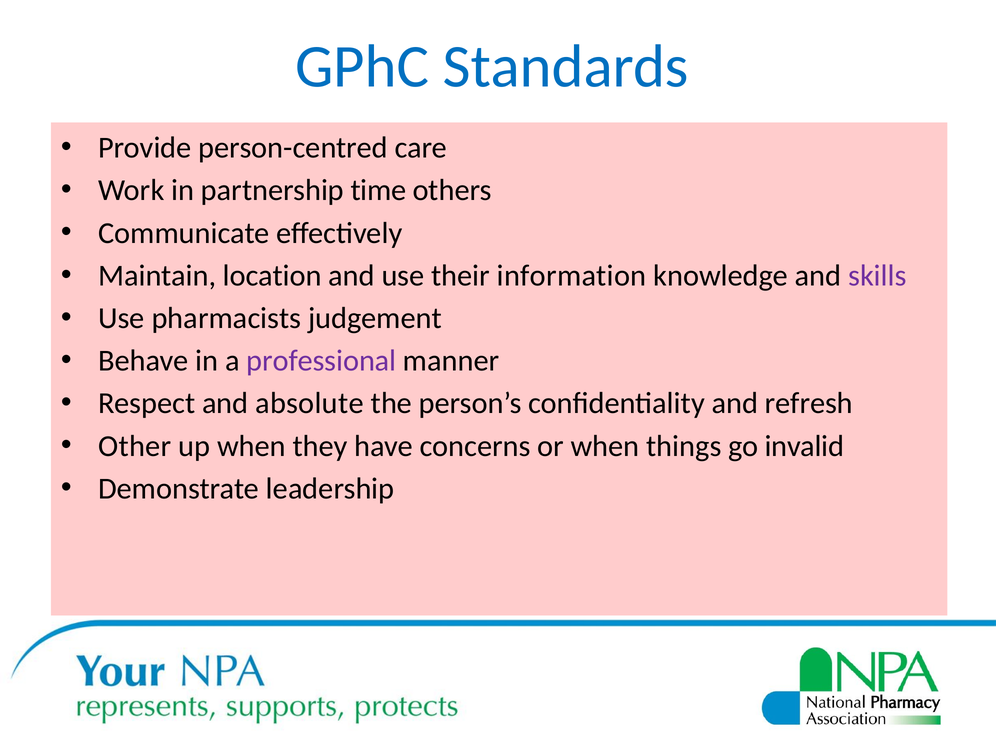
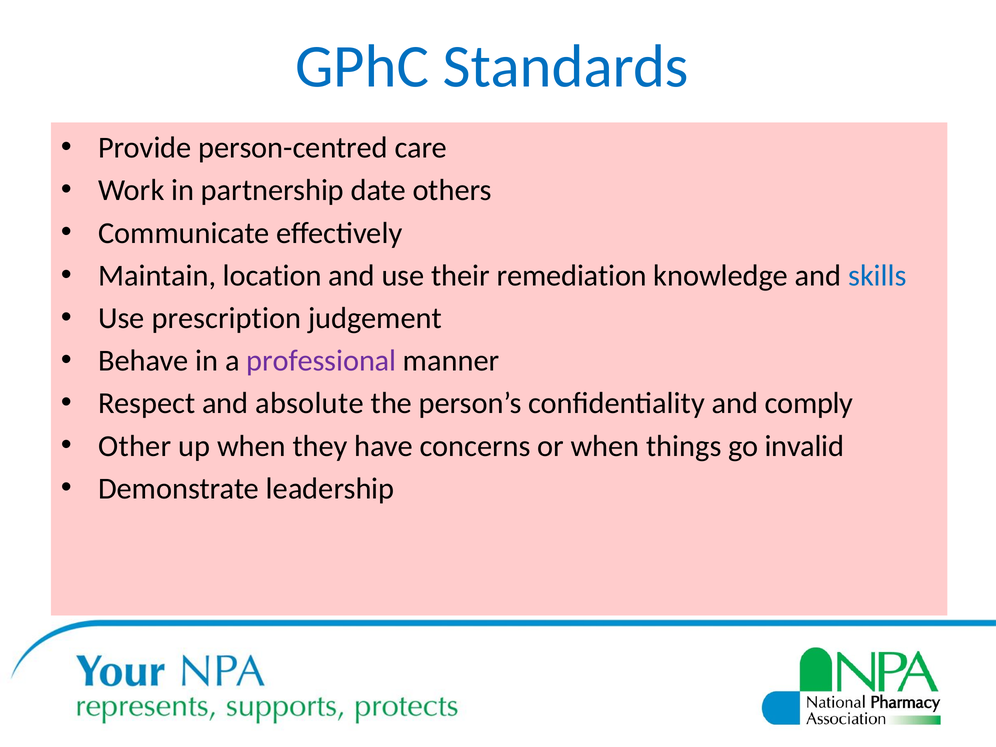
time: time -> date (378, 190)
information: information -> remediation (572, 276)
skills colour: purple -> blue (877, 276)
pharmacists: pharmacists -> prescription (226, 318)
refresh: refresh -> comply (809, 403)
